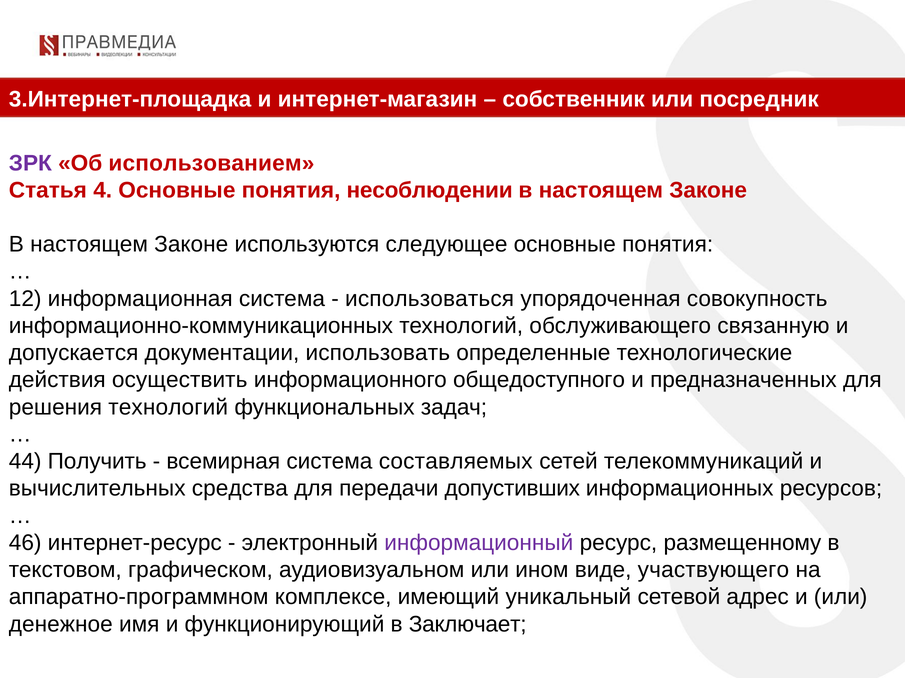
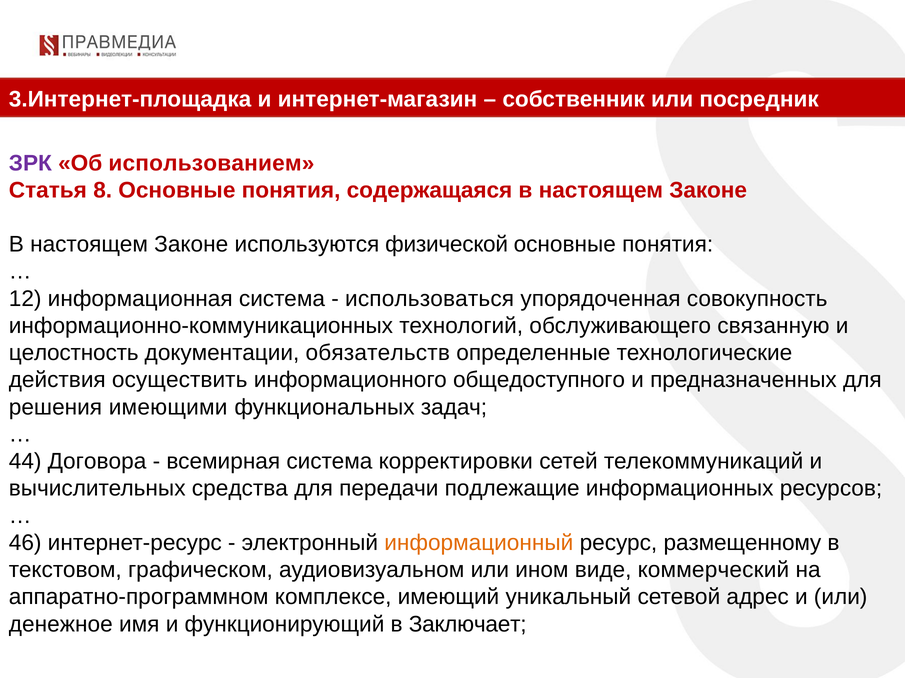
4: 4 -> 8 (103, 190)
несоблюдении: несоблюдении -> содержащаяся (430, 190)
следующее: следующее -> физической (447, 245)
допускается: допускается -> целостность (74, 353)
использовать: использовать -> обязательств (378, 353)
решения технологий: технологий -> имеющими (168, 408)
Получить: Получить -> Договора (97, 462)
составляемых: составляемых -> корректировки (456, 462)
допустивших: допустивших -> подлежащие (512, 489)
информационный colour: purple -> orange (479, 543)
участвующего: участвующего -> коммерческий (713, 570)
